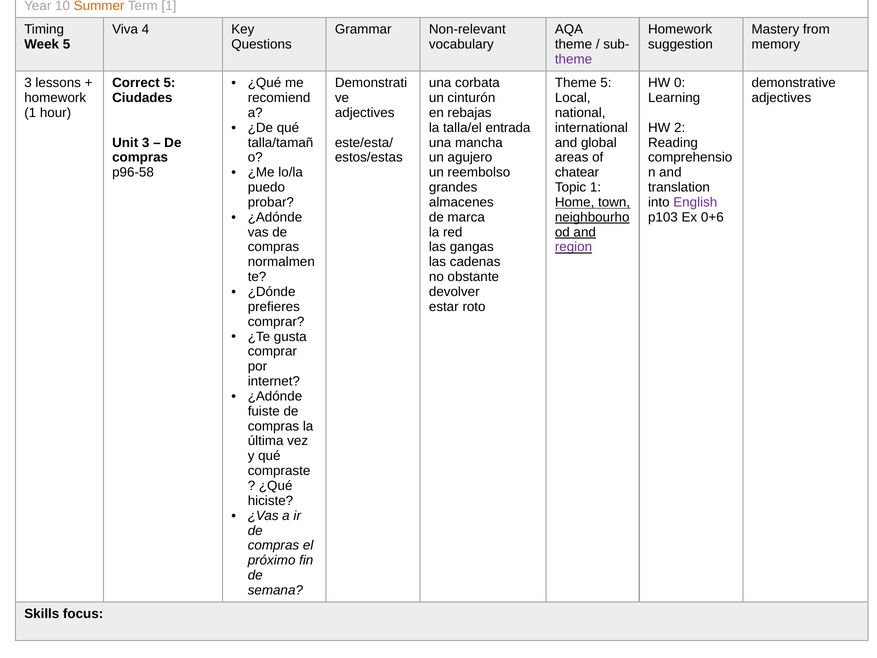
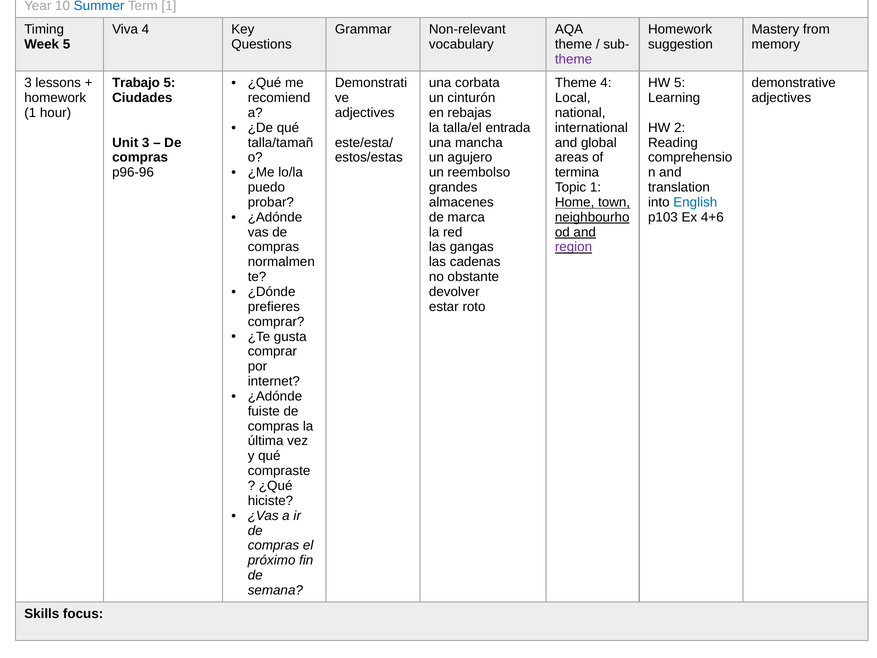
Summer colour: orange -> blue (99, 6)
Correct: Correct -> Trabajo (136, 83)
Theme 5: 5 -> 4 (606, 83)
HW 0: 0 -> 5 (680, 83)
p96-58: p96-58 -> p96-96 (133, 172)
chatear: chatear -> termina (577, 172)
English colour: purple -> blue (695, 202)
0+6: 0+6 -> 4+6 (712, 217)
